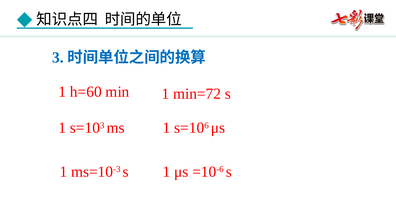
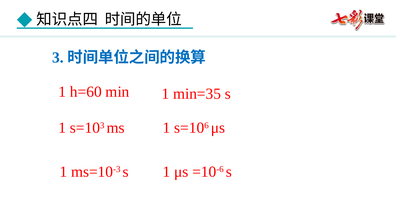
min=72: min=72 -> min=35 (197, 94)
